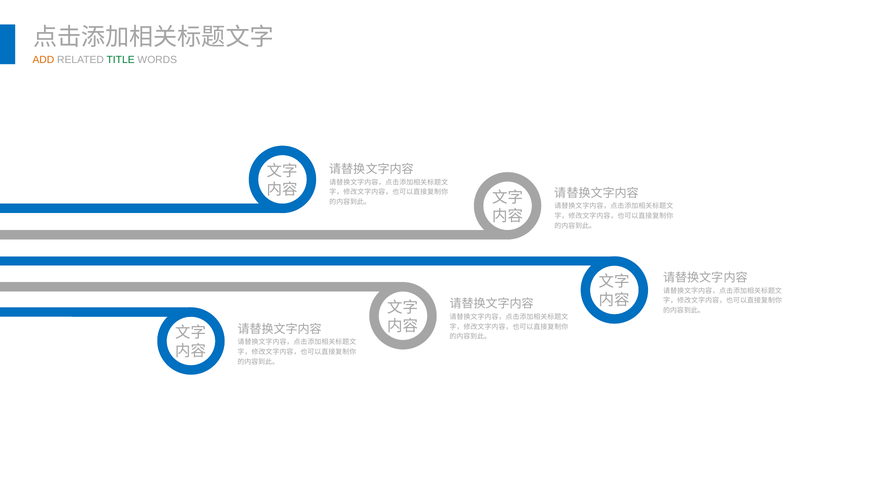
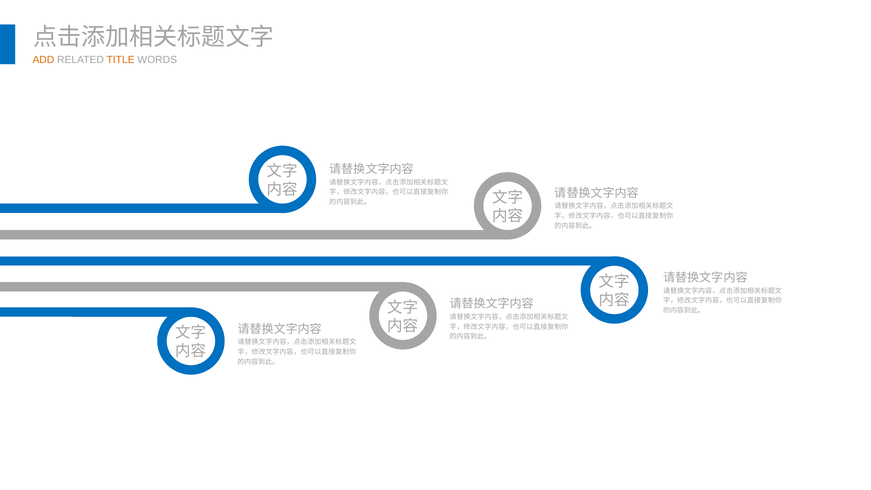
TITLE colour: green -> orange (121, 60)
